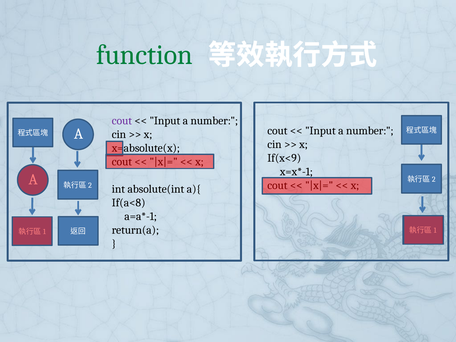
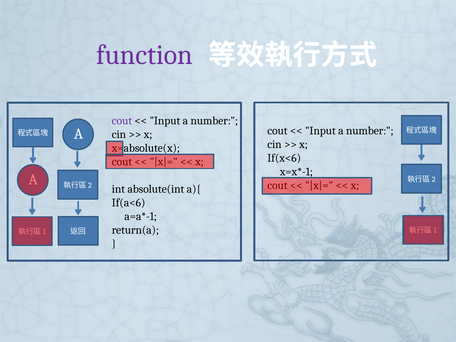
function colour: green -> purple (144, 55)
If(x<9: If(x<9 -> If(x<6 (284, 158)
If(a<8: If(a<8 -> If(a<6 (129, 203)
